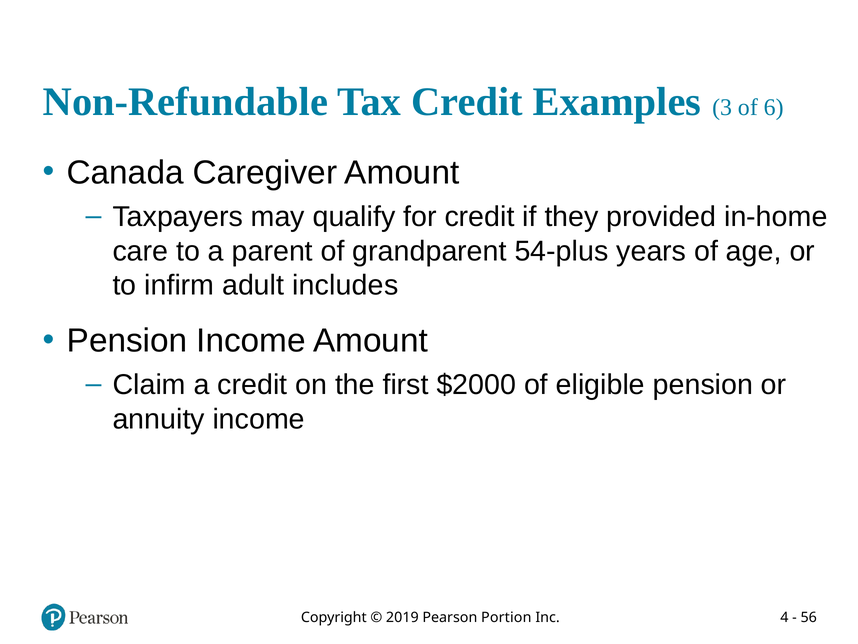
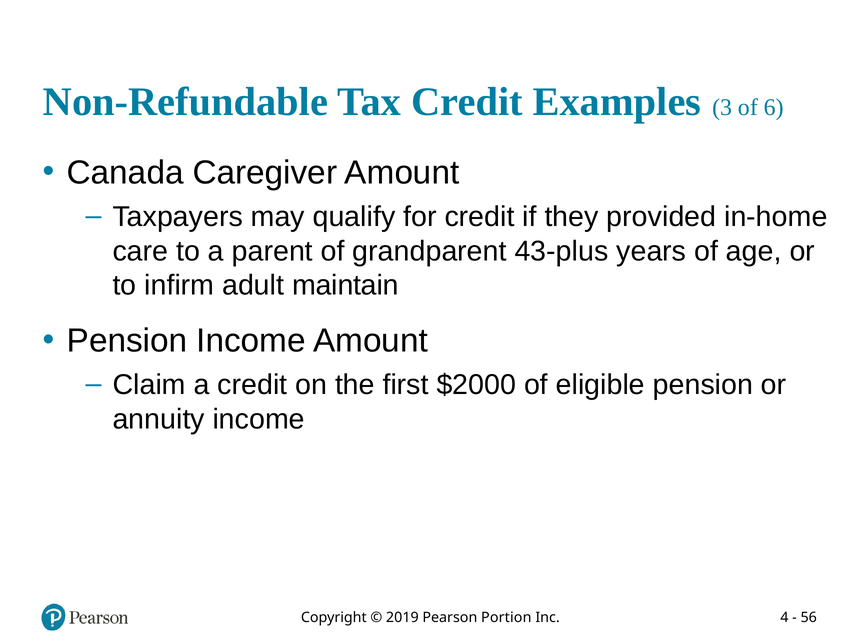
54-plus: 54-plus -> 43-plus (561, 251)
includes: includes -> maintain (345, 285)
